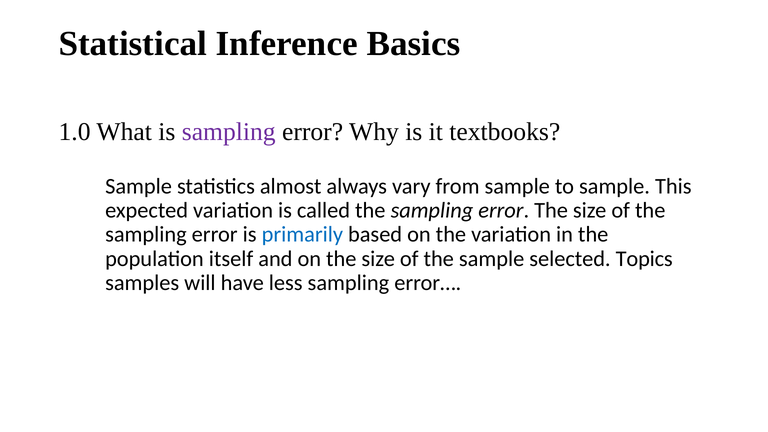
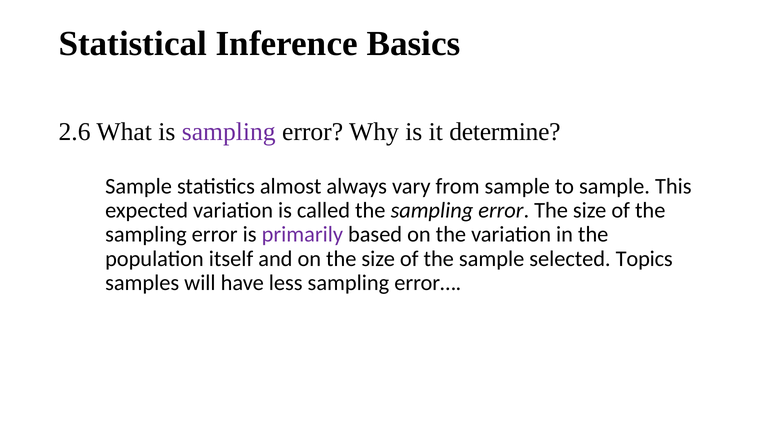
1.0: 1.0 -> 2.6 (75, 132)
textbooks: textbooks -> determine (505, 132)
primarily colour: blue -> purple (302, 234)
